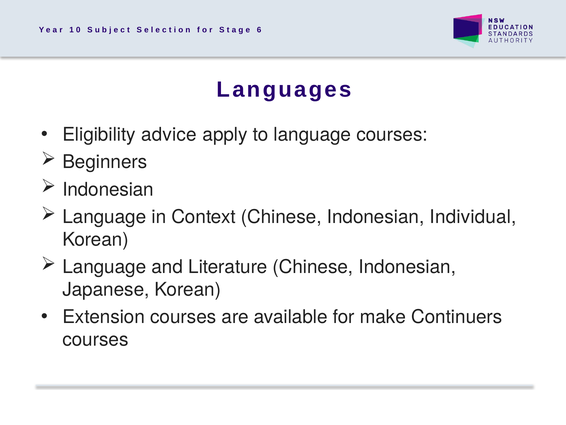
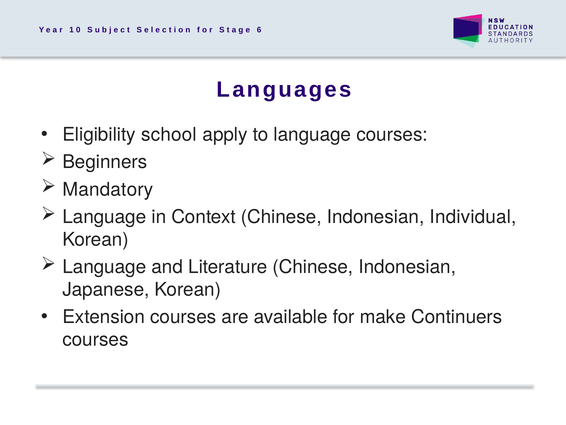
advice: advice -> school (169, 135)
Indonesian: Indonesian -> Mandatory (108, 189)
